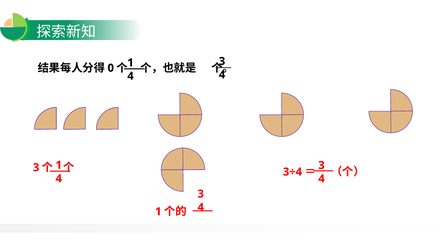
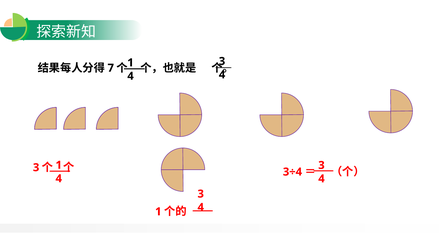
0: 0 -> 7 (111, 68)
